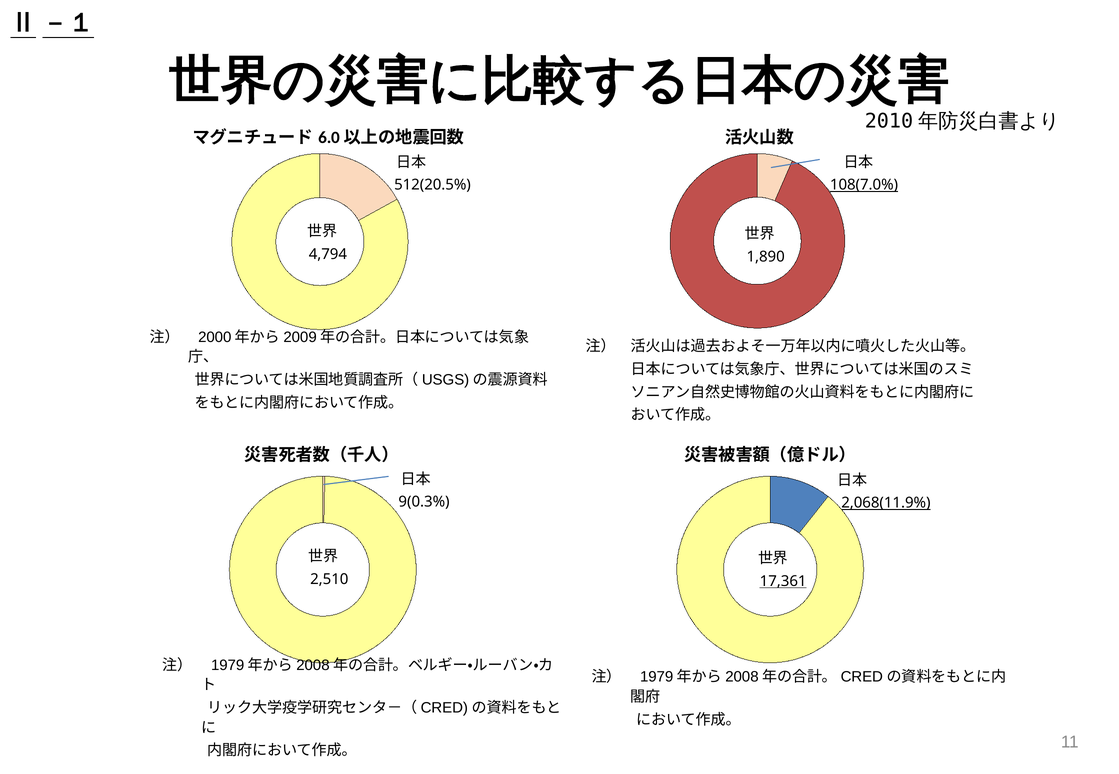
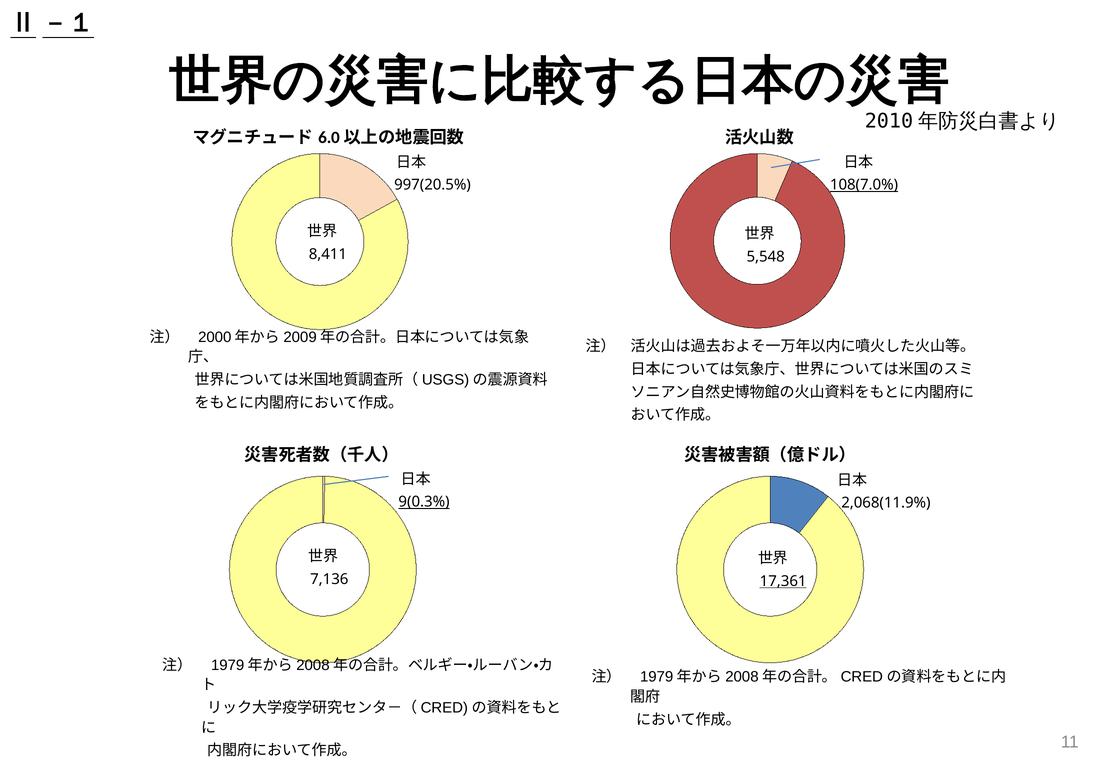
512(20.5%: 512(20.5% -> 997(20.5% (433, 185)
4,794: 4,794 -> 8,411 (328, 254)
1,890: 1,890 -> 5,548 (766, 257)
9(0.3% underline: none -> present (424, 502)
2,068(11.9% underline: present -> none (886, 503)
2,510: 2,510 -> 7,136 (329, 580)
